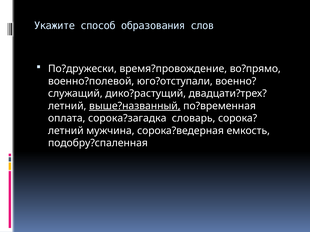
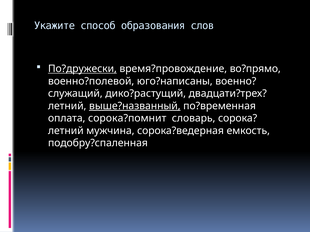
По?дружески underline: none -> present (82, 69)
юго?отступали: юго?отступали -> юго?написаны (175, 81)
сорока?загадка: сорока?загадка -> сорока?помнит (127, 119)
